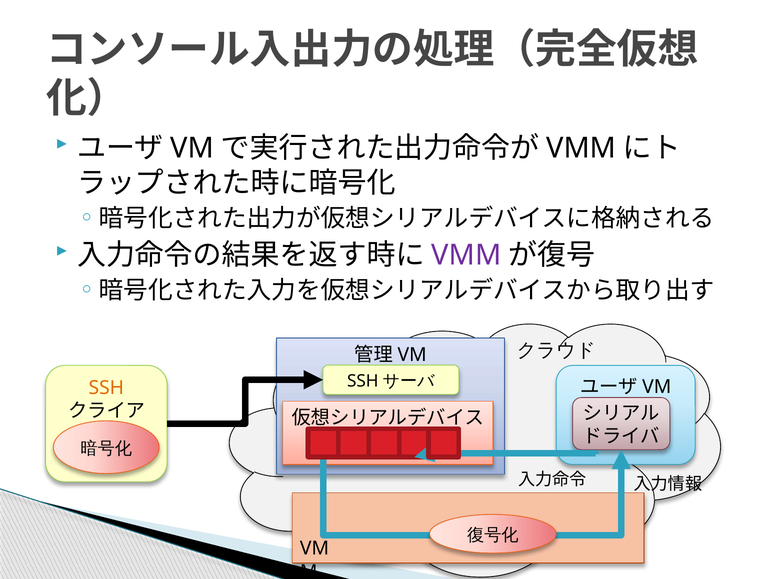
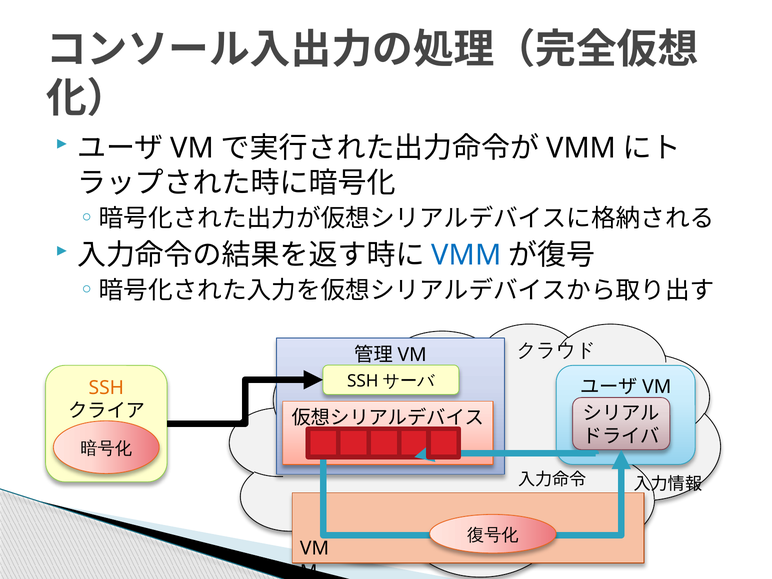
VMM colour: purple -> blue (466, 255)
